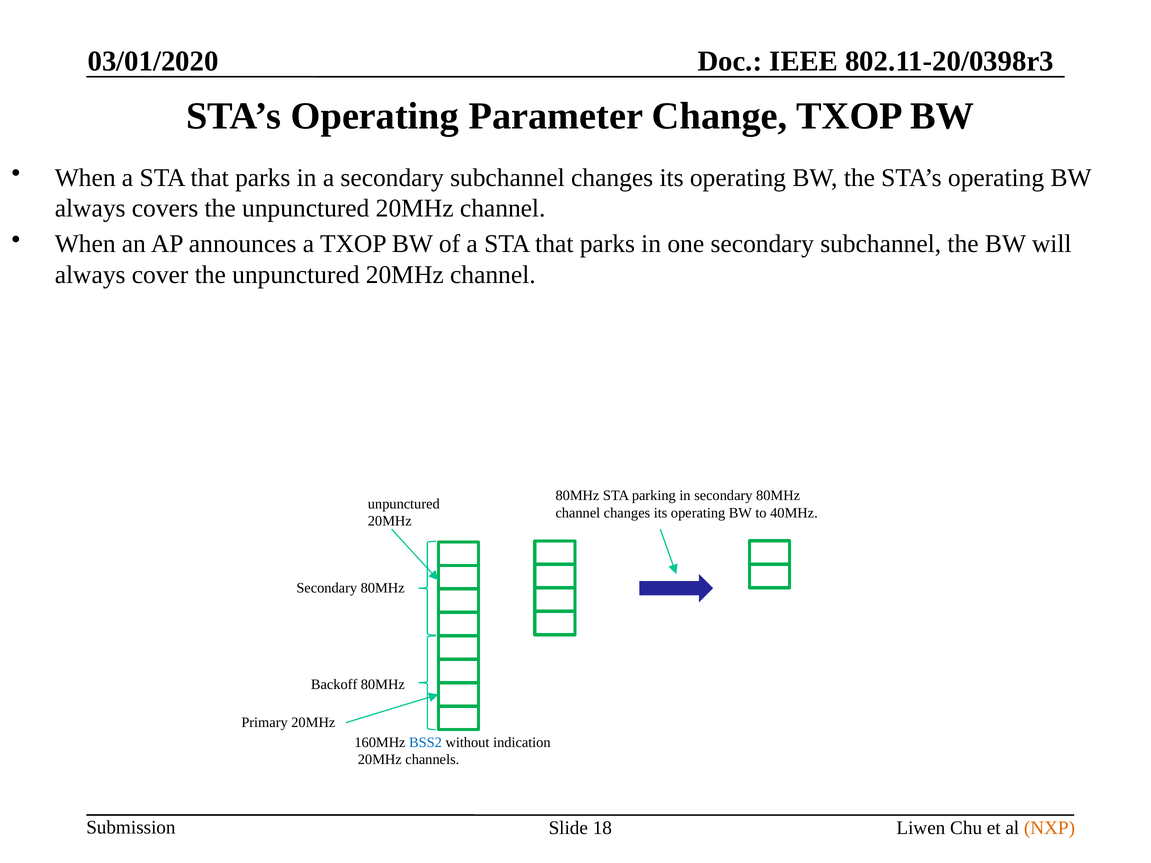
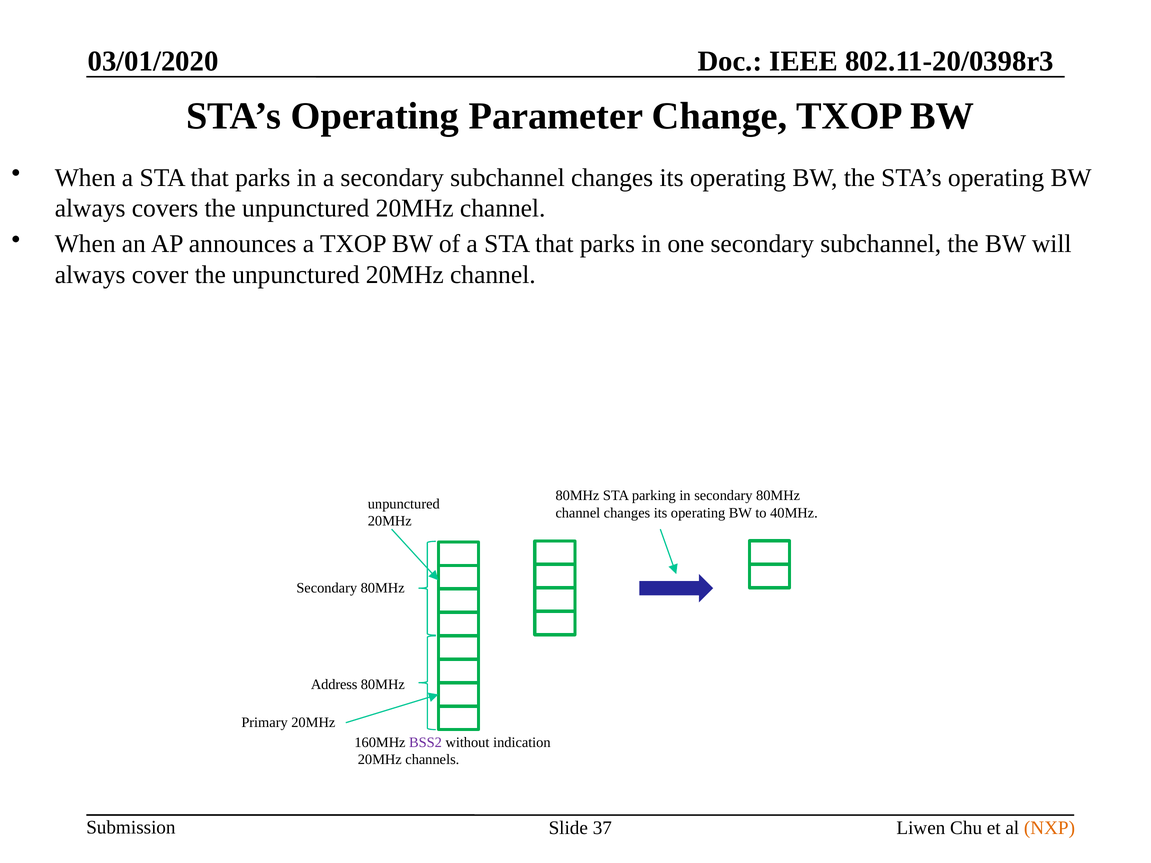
Backoff: Backoff -> Address (334, 685)
BSS2 colour: blue -> purple (426, 742)
18: 18 -> 37 (602, 828)
